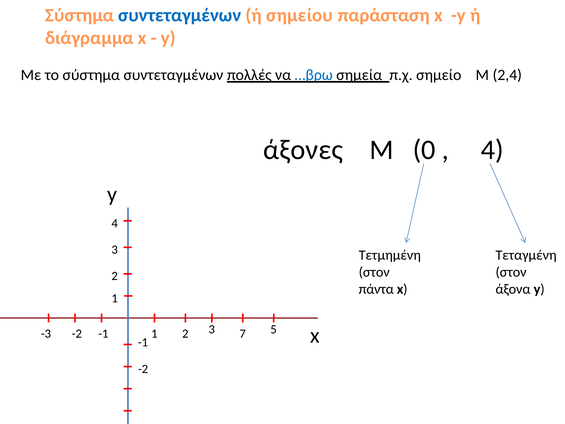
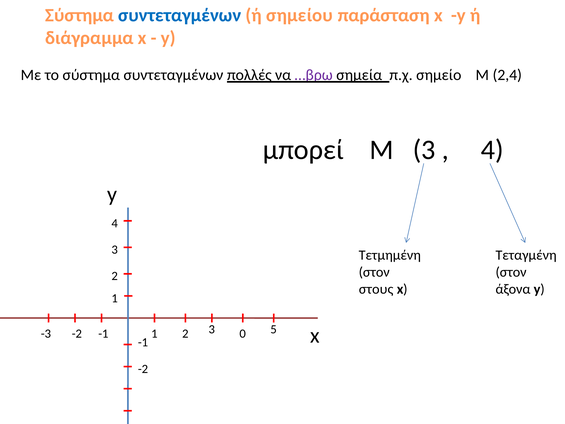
…βρω colour: blue -> purple (314, 75)
άξονες: άξονες -> μπορεί (303, 150)
Μ 0: 0 -> 3 (424, 150)
πάντα: πάντα -> στους (376, 289)
7: 7 -> 0 (243, 333)
